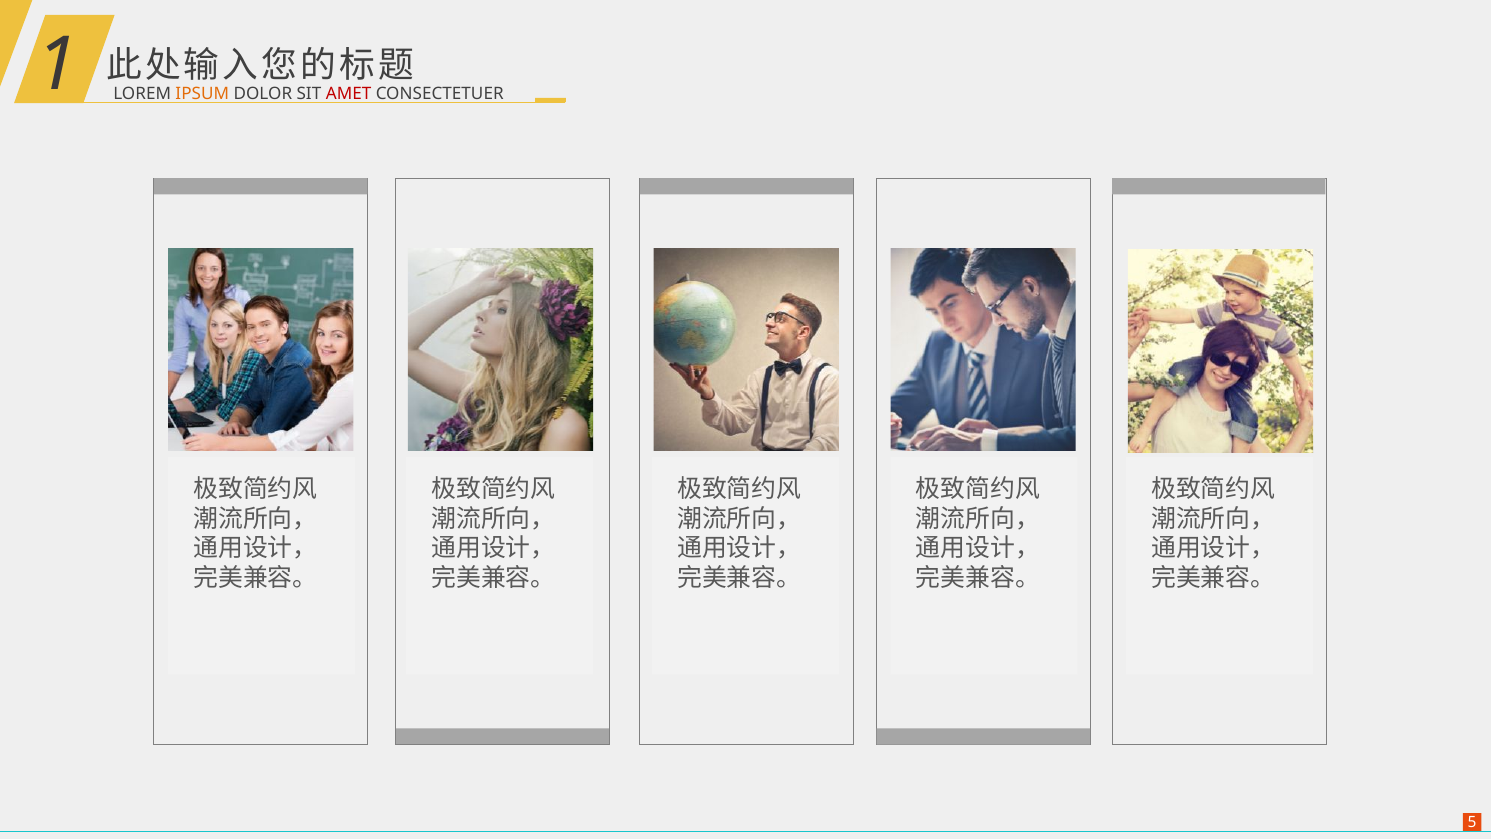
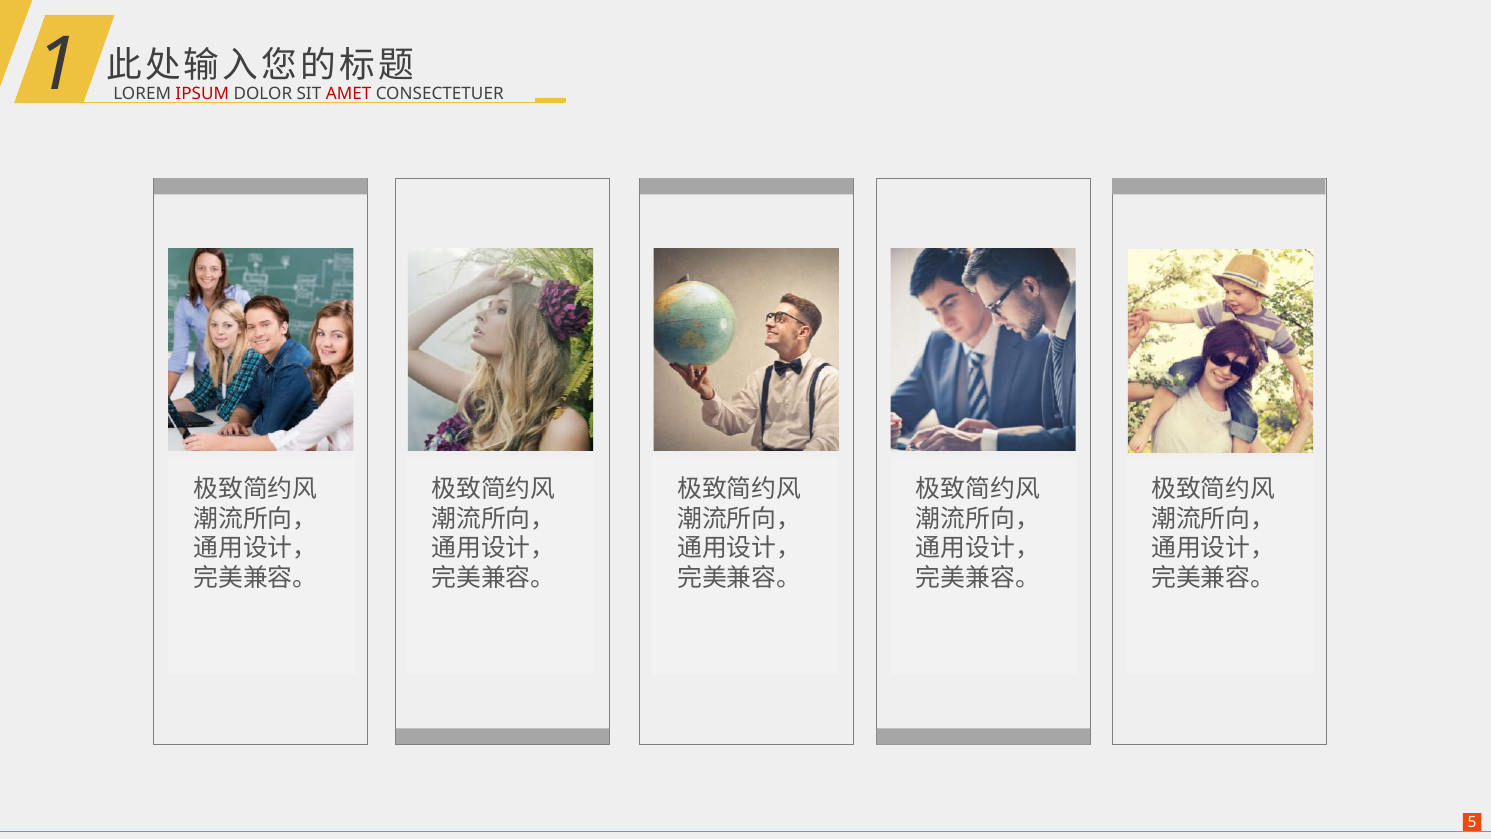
IPSUM colour: orange -> red (202, 93)
